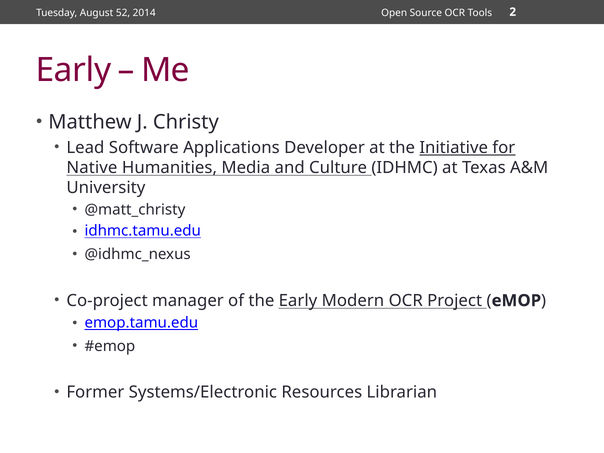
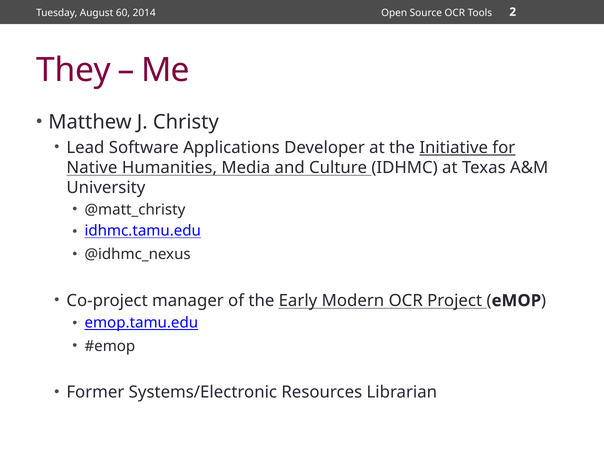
52: 52 -> 60 (123, 13)
Early: Early -> They (74, 70)
